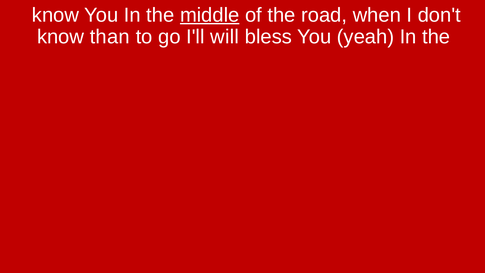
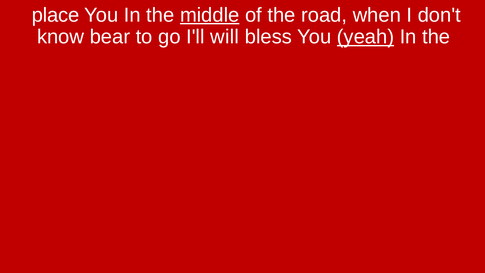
know: know -> place (56, 15)
than: than -> bear (110, 37)
yeah underline: none -> present (366, 37)
